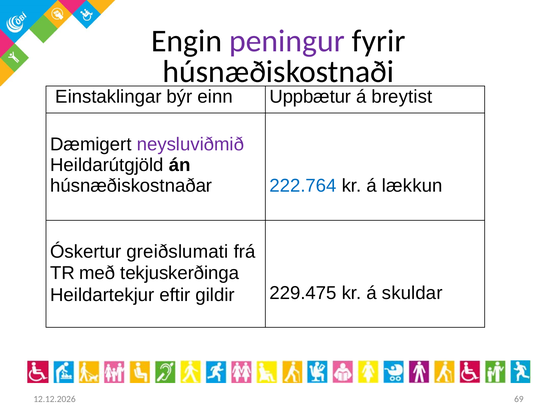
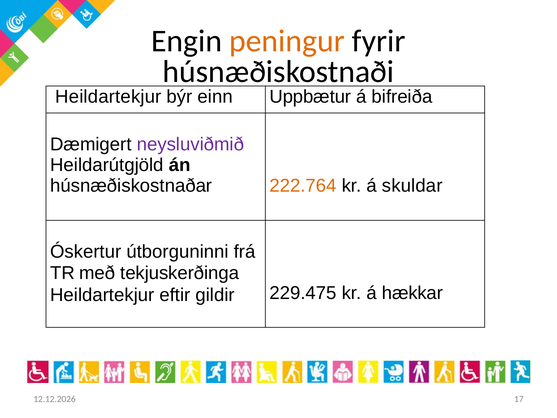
peningur colour: purple -> orange (287, 41)
Einstaklingar: Einstaklingar -> Heildartekjur (108, 97)
breytist: breytist -> bifreiða (402, 97)
222.764 colour: blue -> orange (303, 186)
lækkun: lækkun -> skuldar (412, 186)
greiðslumati: greiðslumati -> útborguninni (178, 251)
skuldar: skuldar -> hækkar (412, 293)
69: 69 -> 17 (519, 399)
